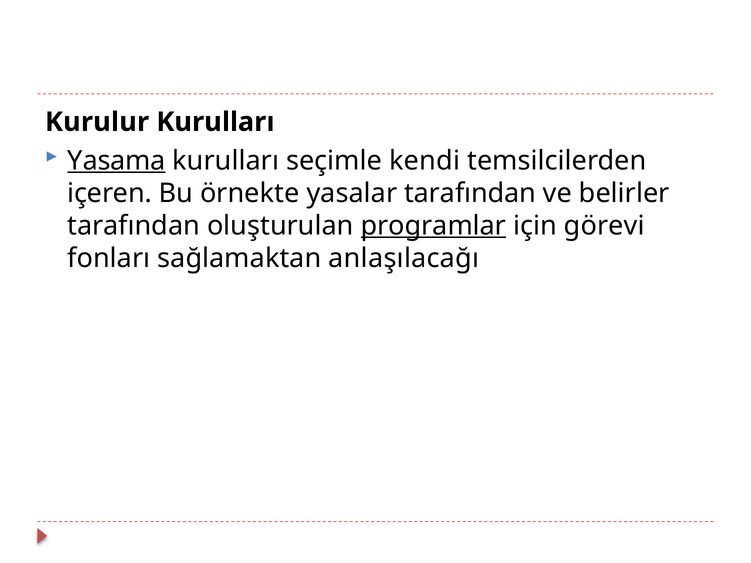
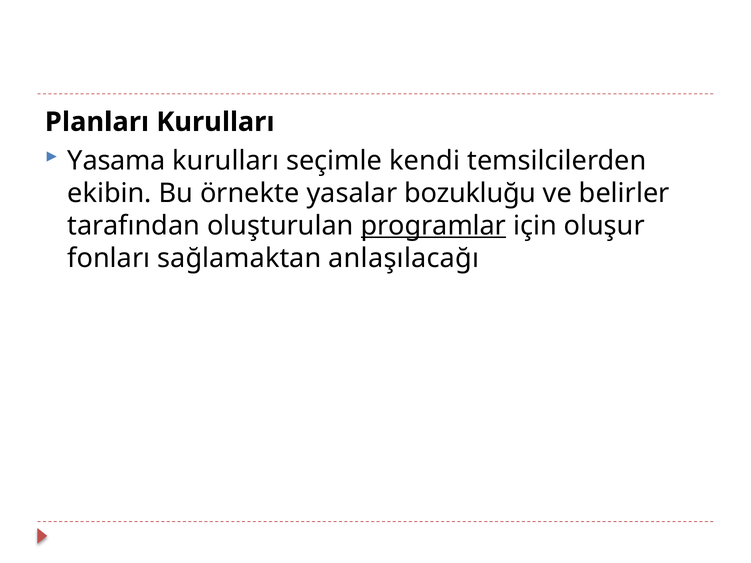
Kurulur: Kurulur -> Planları (97, 122)
Yasama underline: present -> none (117, 161)
içeren: içeren -> ekibin (110, 193)
yasalar tarafından: tarafından -> bozukluğu (470, 193)
görevi: görevi -> oluşur (604, 226)
